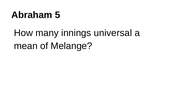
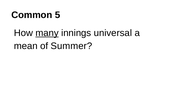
Abraham: Abraham -> Common (32, 15)
many underline: none -> present (47, 33)
Melange: Melange -> Summer (71, 46)
